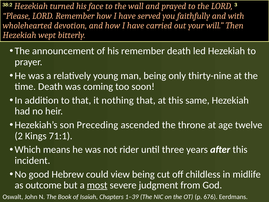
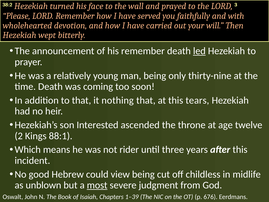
led underline: none -> present (199, 51)
same: same -> tears (197, 100)
Preceding: Preceding -> Interested (98, 125)
71:1: 71:1 -> 88:1 (61, 136)
outcome: outcome -> unblown (43, 185)
